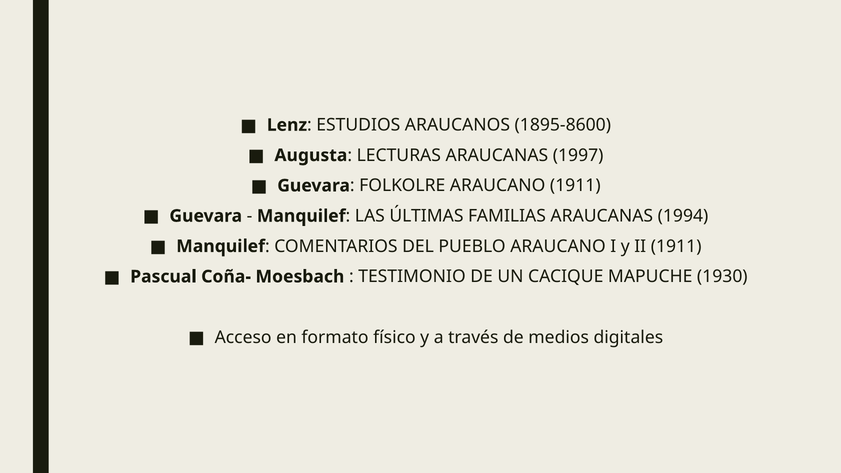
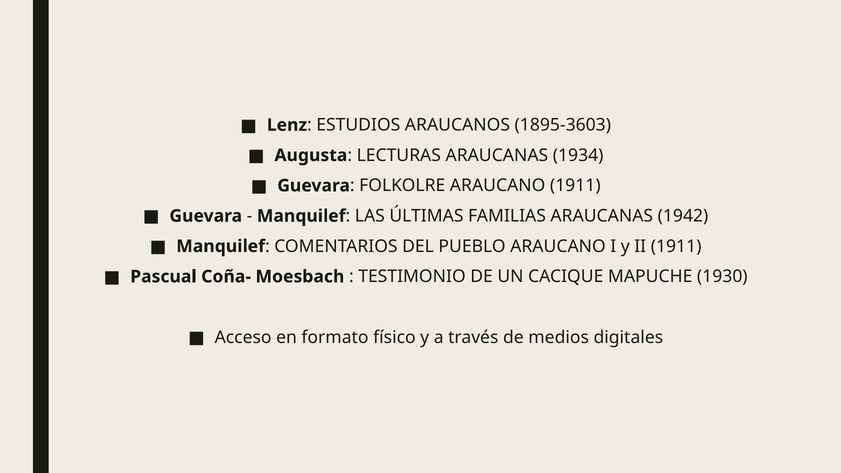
1895-8600: 1895-8600 -> 1895-3603 (563, 125)
1997: 1997 -> 1934 (578, 155)
1994: 1994 -> 1942 (683, 216)
